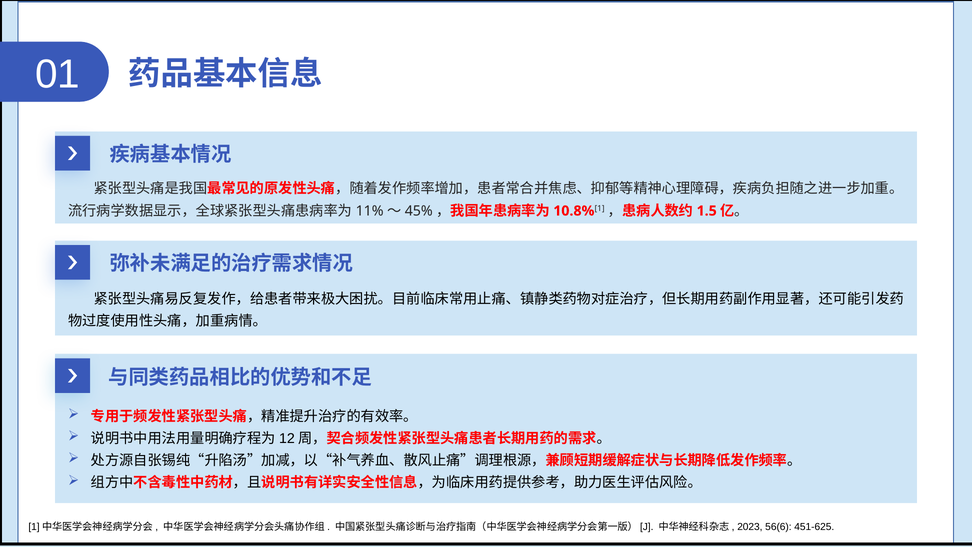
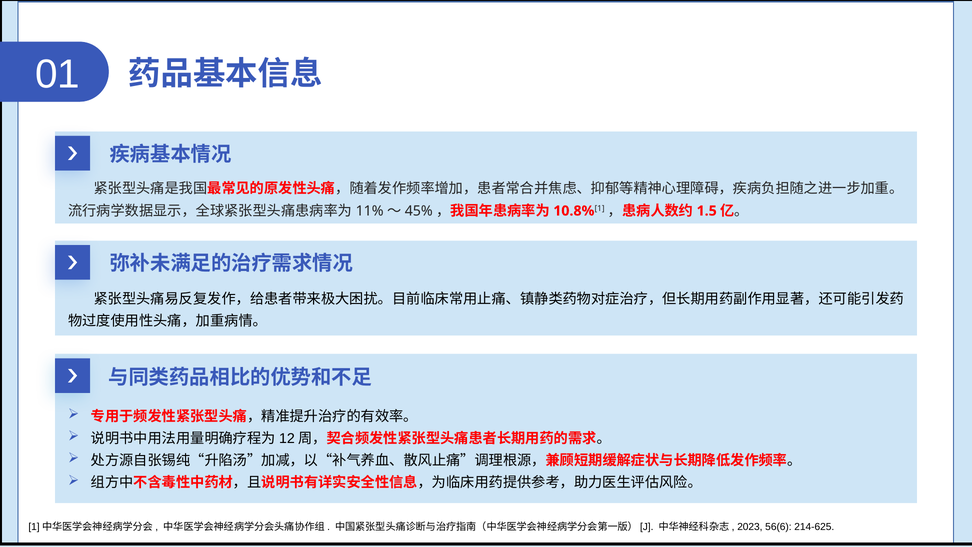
451-625: 451-625 -> 214-625 (814, 527)
